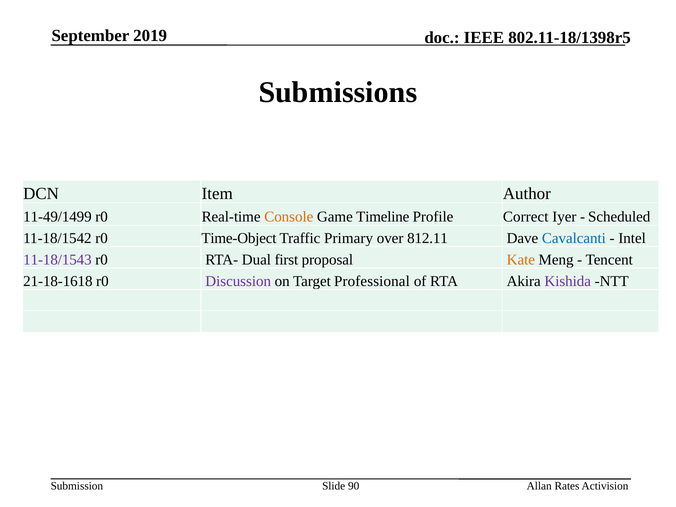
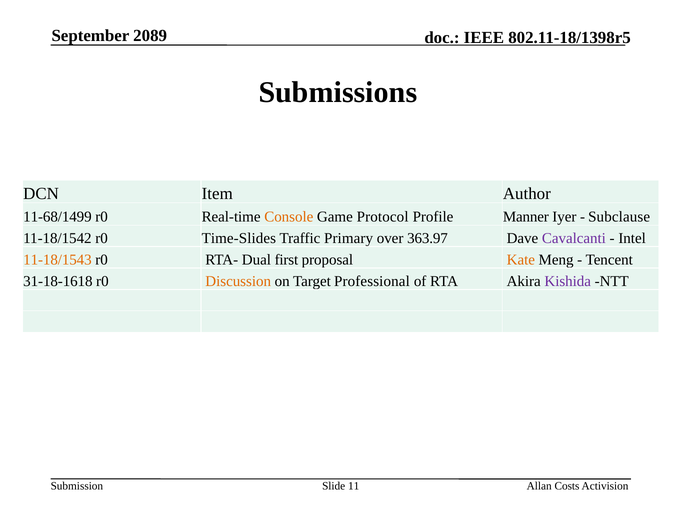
2019: 2019 -> 2089 (150, 36)
11-49/1499: 11-49/1499 -> 11-68/1499 (57, 217)
Timeline: Timeline -> Protocol (383, 217)
Correct: Correct -> Manner (526, 217)
Scheduled: Scheduled -> Subclause (619, 217)
Time-Object: Time-Object -> Time-Slides (239, 238)
812.11: 812.11 -> 363.97 (427, 238)
Cavalcanti colour: blue -> purple (574, 238)
11-18/1543 colour: purple -> orange (57, 260)
21-18-1618: 21-18-1618 -> 31-18-1618 (58, 281)
Discussion colour: purple -> orange (238, 281)
90: 90 -> 11 (354, 486)
Rates: Rates -> Costs (567, 486)
